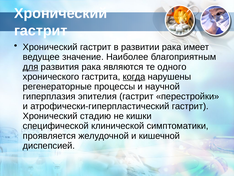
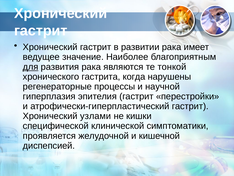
одного: одного -> тонкой (172, 67)
когда underline: present -> none (134, 76)
стадию: стадию -> узлами (96, 116)
